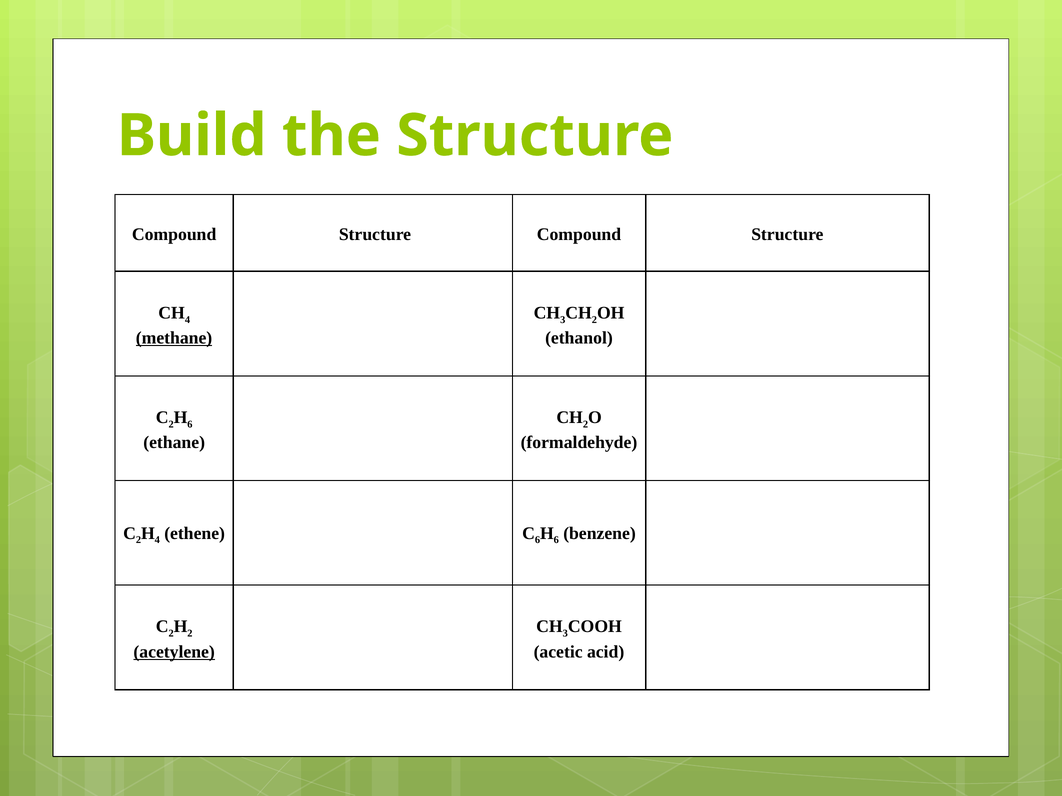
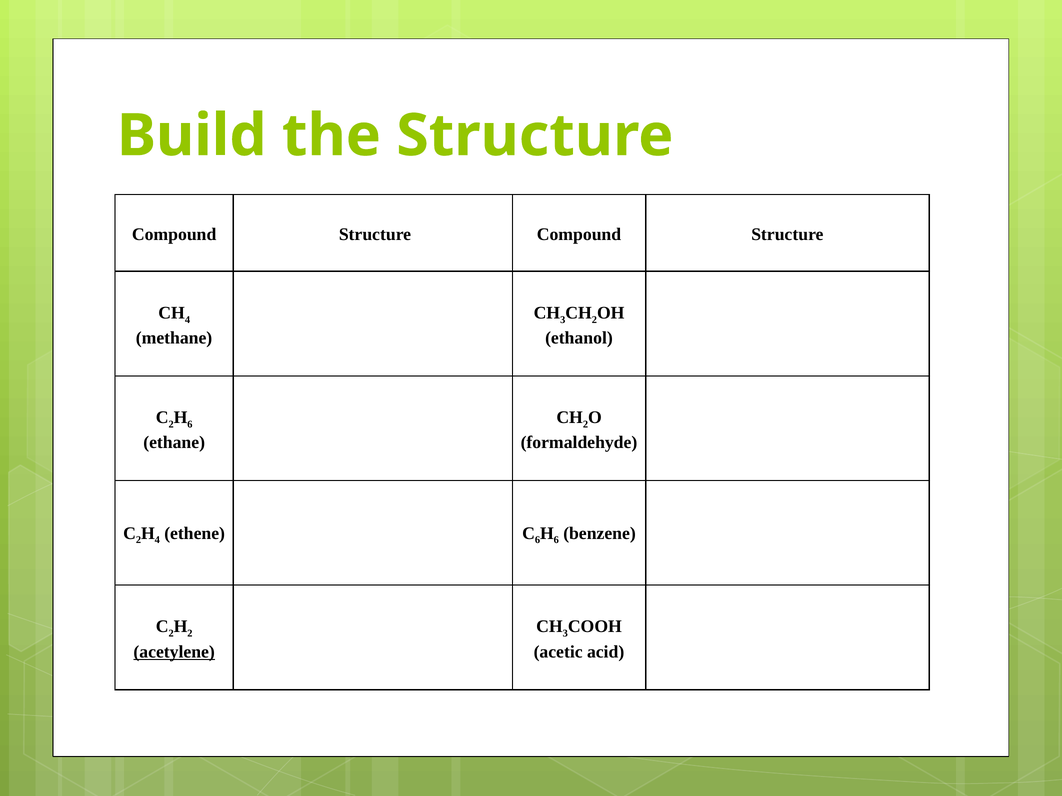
methane underline: present -> none (174, 338)
